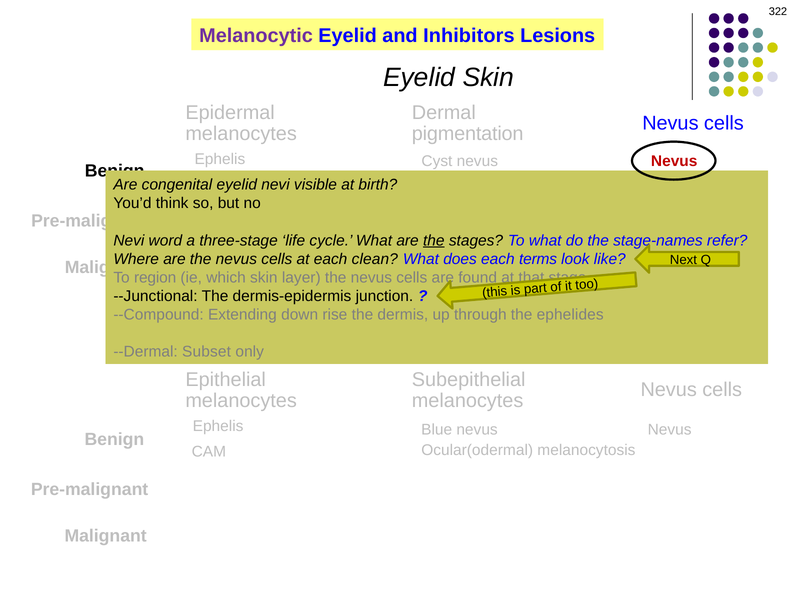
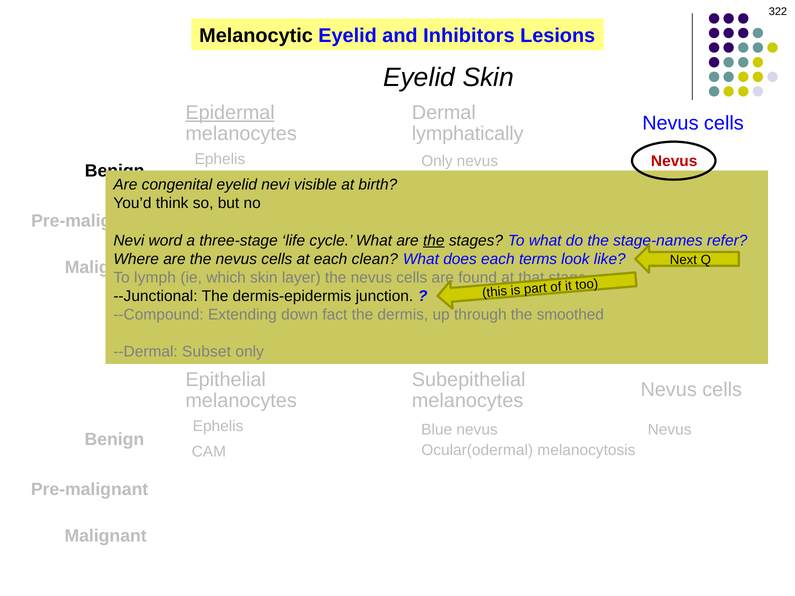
Melanocytic colour: purple -> black (256, 36)
Epidermal underline: none -> present (230, 113)
pigmentation: pigmentation -> lymphatically (468, 134)
Cyst: Cyst -> Only (437, 161)
region: region -> lymph (155, 278)
rise: rise -> fact (335, 315)
ephelides: ephelides -> smoothed (570, 315)
